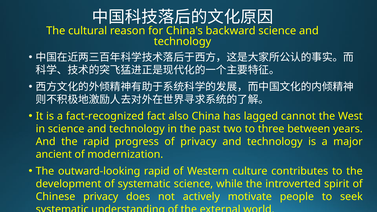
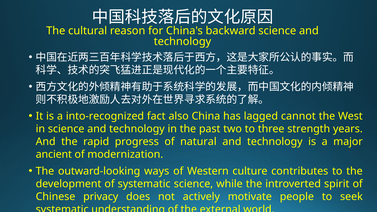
fact-recognized: fact-recognized -> into-recognized (105, 116)
between: between -> strength (309, 129)
of privacy: privacy -> natural (198, 142)
outward-looking rapid: rapid -> ways (157, 171)
